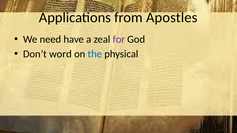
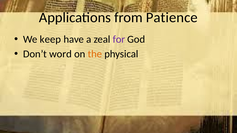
Apostles: Apostles -> Patience (172, 17)
need: need -> keep (50, 39)
the colour: blue -> orange (95, 54)
